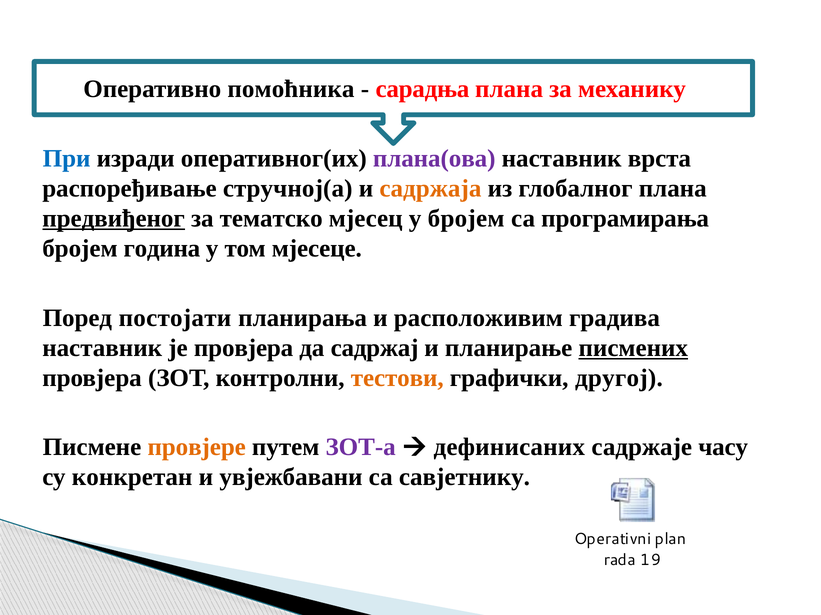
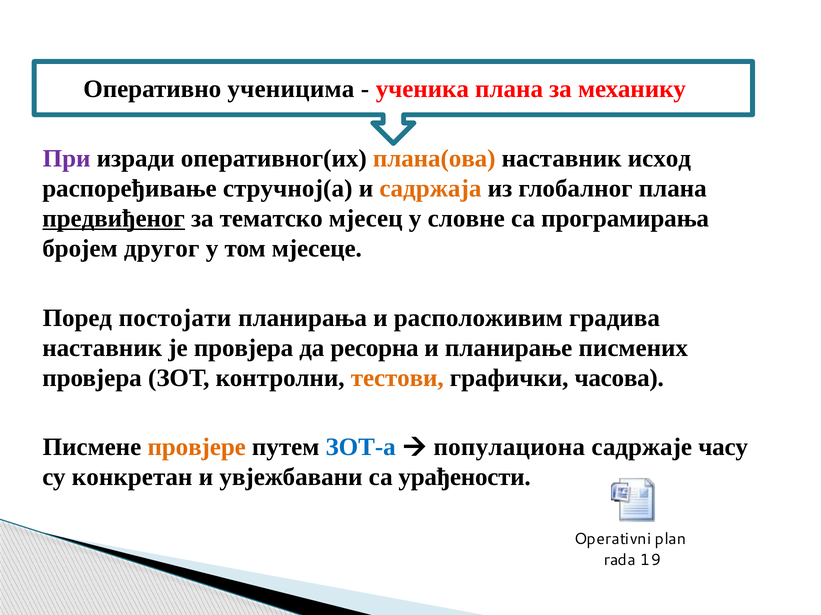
помоћника: помоћника -> ученицима (291, 89)
сарадња: сарадња -> ученика (422, 89)
При colour: blue -> purple (67, 159)
плана(ова colour: purple -> orange (434, 159)
врста: врста -> исход (659, 159)
у бројем: бројем -> словне (466, 219)
година: година -> другог (162, 249)
садржај: садржај -> ресорна (375, 348)
писмених underline: present -> none (633, 348)
другој: другој -> часова (619, 378)
ЗОТ-а colour: purple -> blue (361, 448)
дефинисаних: дефинисаних -> популациона (509, 448)
савјетнику: савјетнику -> урађености (465, 478)
